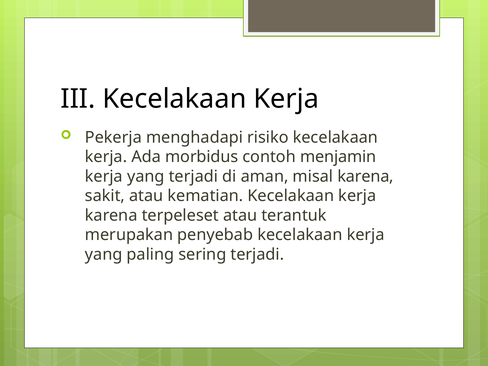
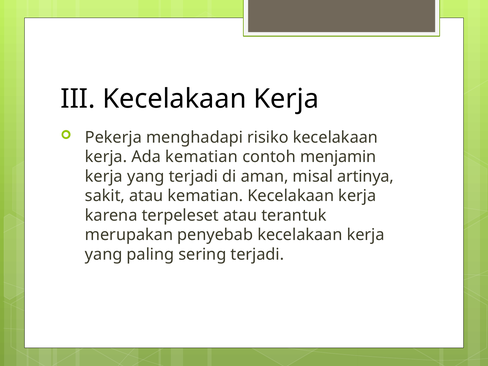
Ada morbidus: morbidus -> kematian (202, 157)
misal karena: karena -> artinya (366, 176)
